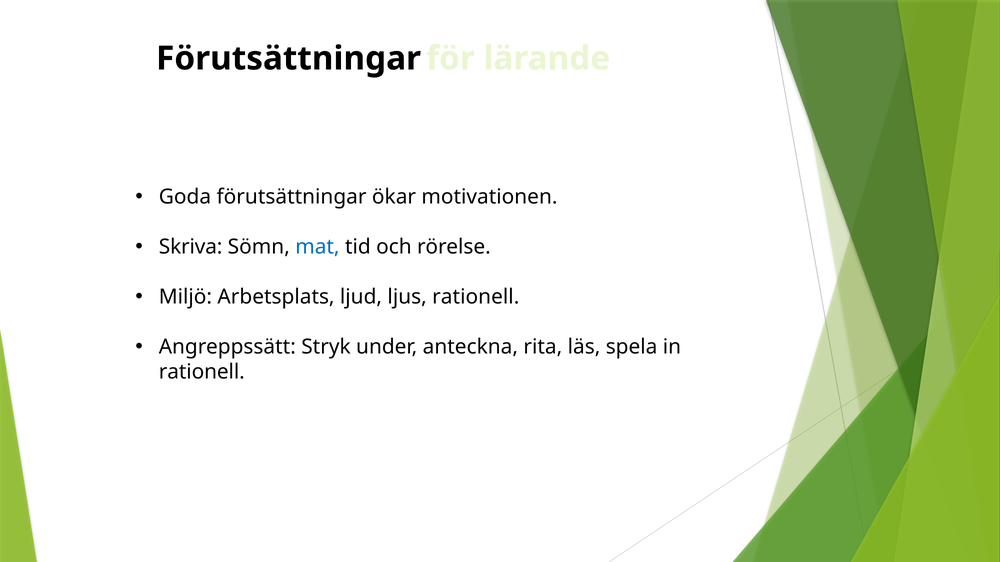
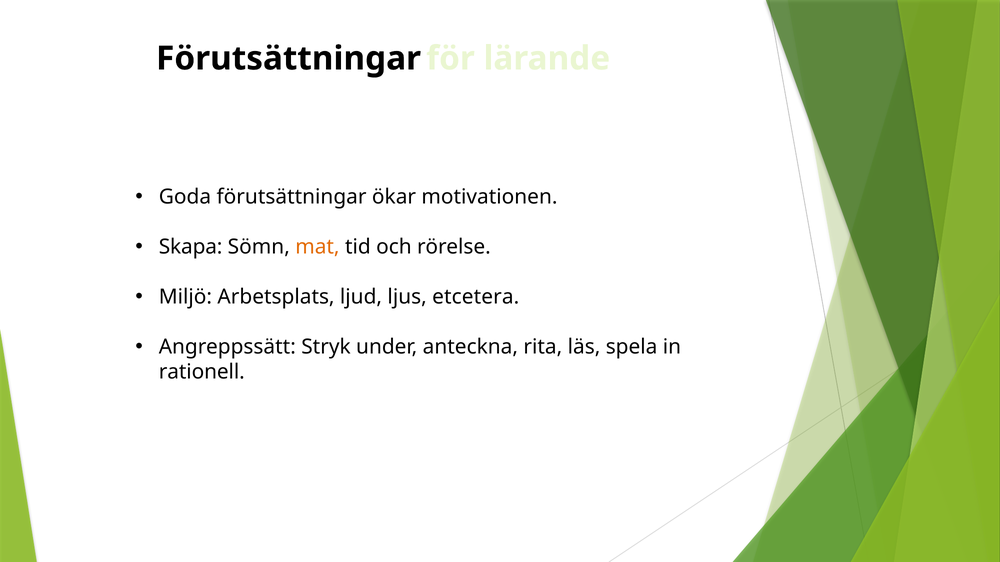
Skriva: Skriva -> Skapa (191, 247)
mat colour: blue -> orange (317, 247)
ljus rationell: rationell -> etcetera (476, 297)
